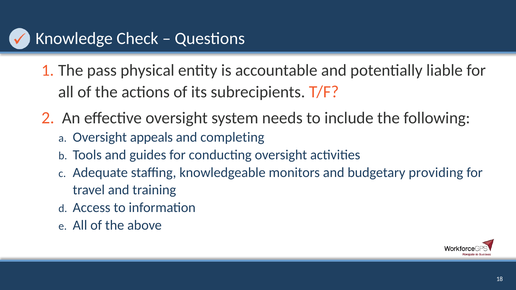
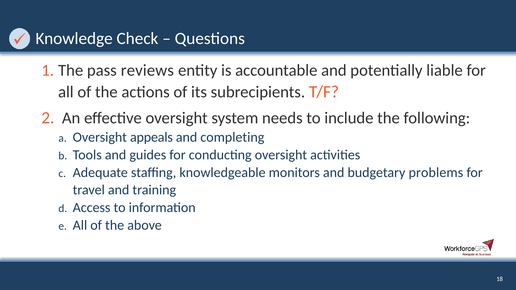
physical: physical -> reviews (147, 71)
providing: providing -> problems (436, 173)
